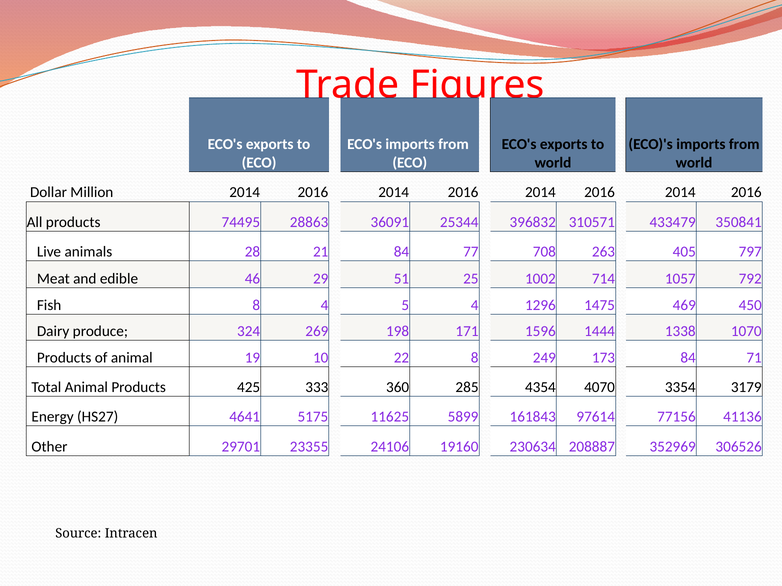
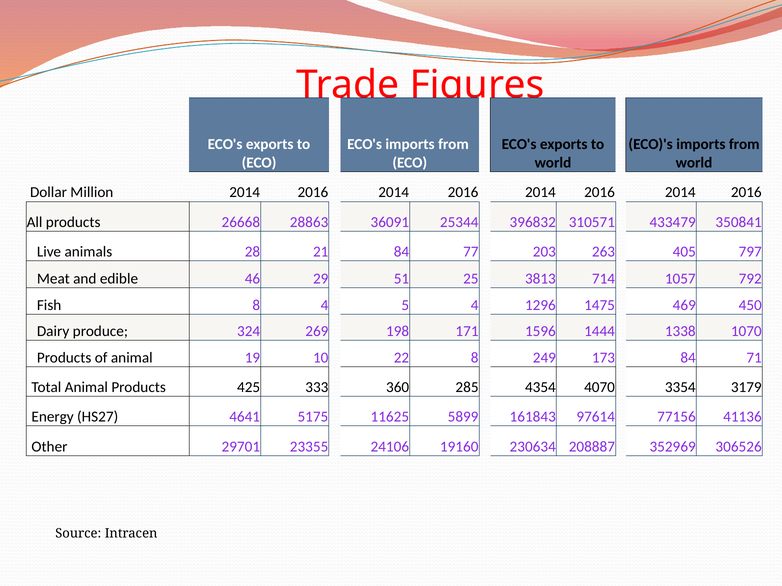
74495: 74495 -> 26668 (241, 222)
708: 708 -> 203 (544, 252)
1002: 1002 -> 3813 (540, 279)
